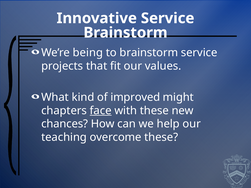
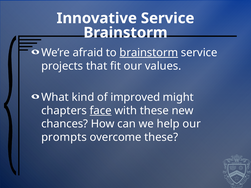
being: being -> afraid (88, 53)
brainstorm underline: none -> present (149, 53)
teaching: teaching -> prompts (64, 137)
